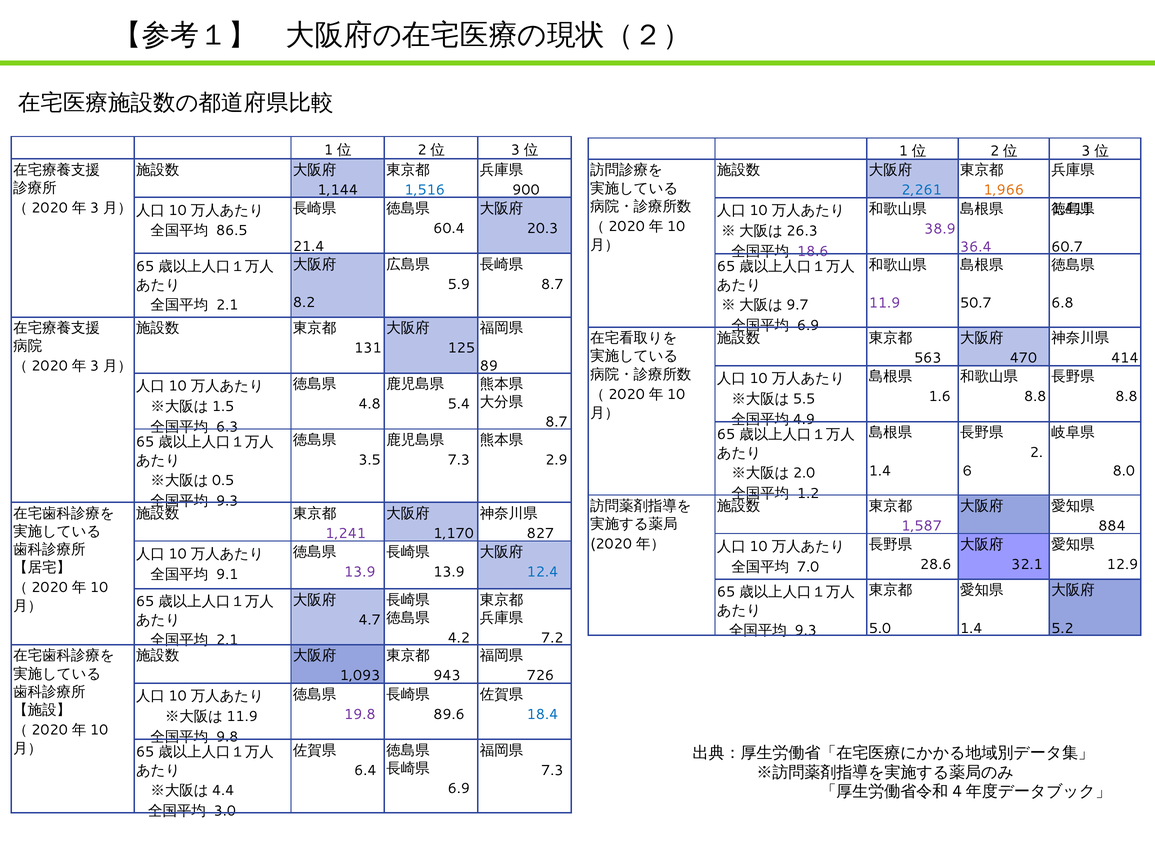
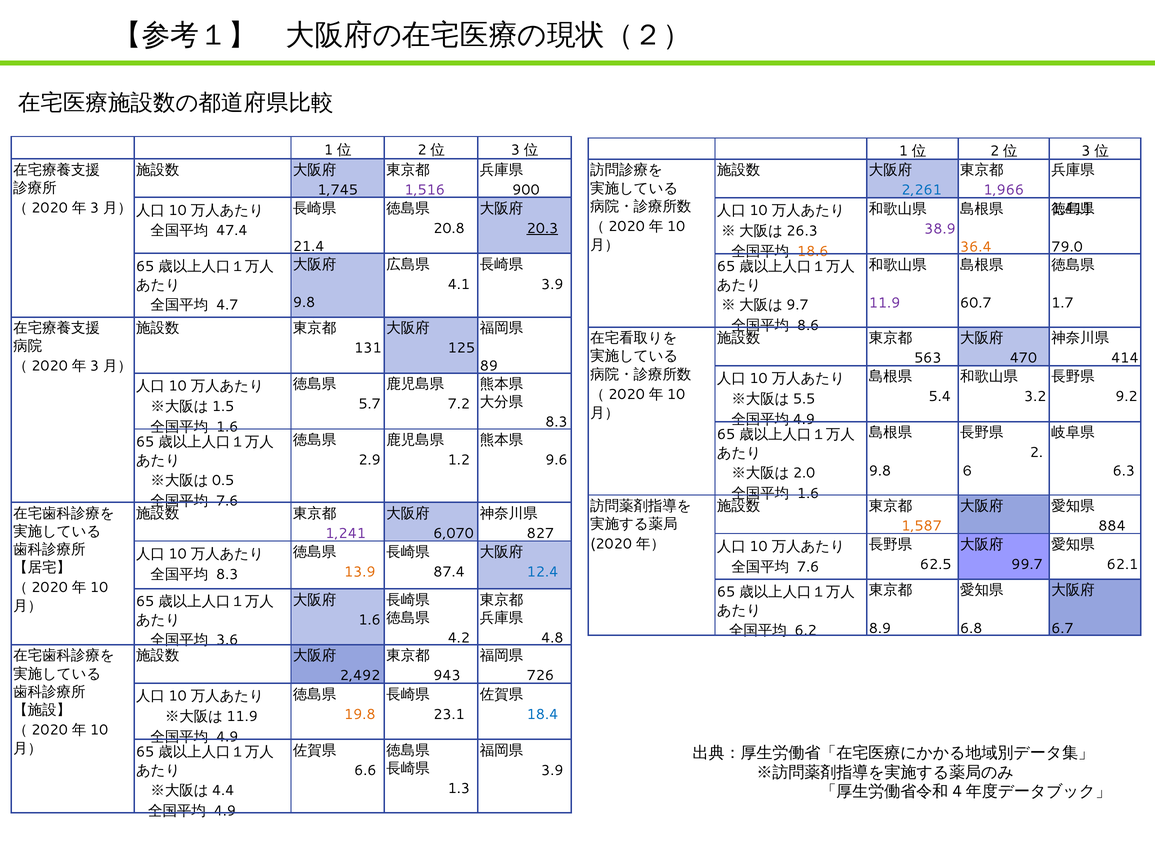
1,144: 1,144 -> 1,745 (338, 190)
1,516 colour: blue -> purple (425, 190)
1,966 colour: orange -> purple (1004, 190)
60.4: 60.4 -> 20.8 (449, 228)
20.3 underline: none -> present (542, 228)
86.5: 86.5 -> 47.4 (232, 231)
36.4 colour: purple -> orange (976, 247)
60.7: 60.7 -> 79.0 (1067, 247)
18.6 colour: purple -> orange (813, 252)
5.9: 5.9 -> 4.1 (459, 284)
8.7: 8.7 -> 3.9 (552, 284)
8.2: 8.2 -> 9.8 (304, 303)
50.7: 50.7 -> 60.7 (976, 303)
6.8: 6.8 -> 1.7 (1062, 303)
2.1: 2.1 -> 4.7 (227, 305)
6.9: 6.9 -> 8.6 (808, 326)
1.6: 1.6 -> 5.4 (940, 397)
8.8: 8.8 -> 3.2 (1035, 397)
8.8: 8.8 -> 9.2 (1126, 397)
4.8: 4.8 -> 5.7 (370, 404)
5.4: 5.4 -> 7.2 (459, 404)
8.7: 8.7 -> 8.3 (556, 422)
6.3: 6.3 -> 1.6 (227, 427)
3.5: 3.5 -> 2.9 (370, 460)
7.3: 7.3 -> 1.2 (459, 460)
2.9: 2.9 -> 9.6 (556, 460)
1.4: 1.4 -> 9.8 (880, 471)
8.0: 8.0 -> 6.3 (1124, 471)
1.2: 1.2 -> 1.6 (808, 494)
9.3: 9.3 -> 7.6 (227, 501)
1,587 colour: purple -> orange (922, 526)
1,170: 1,170 -> 6,070 (454, 534)
28.6: 28.6 -> 62.5 (936, 565)
32.1: 32.1 -> 99.7 (1027, 565)
12.9: 12.9 -> 62.1 (1122, 565)
7.0: 7.0 -> 7.6 (808, 567)
13.9 colour: purple -> orange (360, 572)
13.9: 13.9 -> 87.4 (449, 572)
9.1: 9.1 -> 8.3 (227, 574)
4.7: 4.7 -> 1.6 (370, 620)
5.0: 5.0 -> 8.9 (880, 628)
1.4: 1.4 -> 6.8 (971, 628)
5.2: 5.2 -> 6.7 (1062, 628)
9.3: 9.3 -> 6.2 (806, 631)
7.2: 7.2 -> 4.8 (552, 638)
2.1: 2.1 -> 3.6 (227, 640)
1,093: 1,093 -> 2,492 (360, 676)
19.8 colour: purple -> orange (360, 715)
89.6: 89.6 -> 23.1 (449, 715)
9.8: 9.8 -> 4.9 (227, 737)
6.4: 6.4 -> 6.6 (365, 770)
7.3: 7.3 -> 3.9 (552, 770)
6.9: 6.9 -> 1.3 (459, 789)
3.0: 3.0 -> 4.9 (225, 811)
